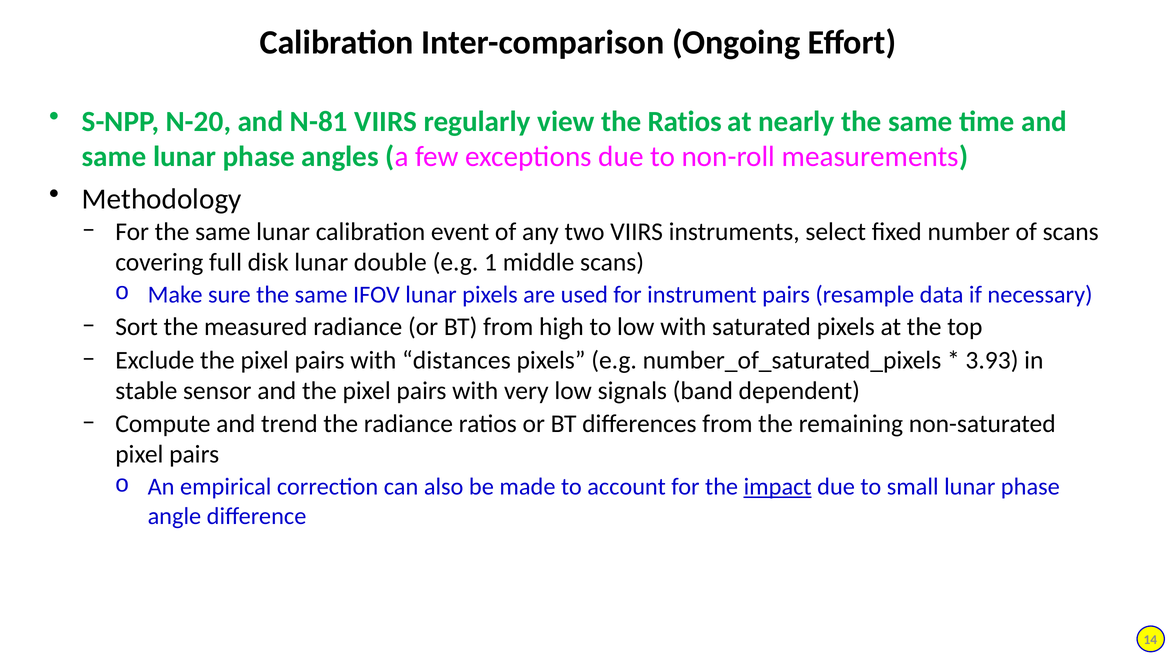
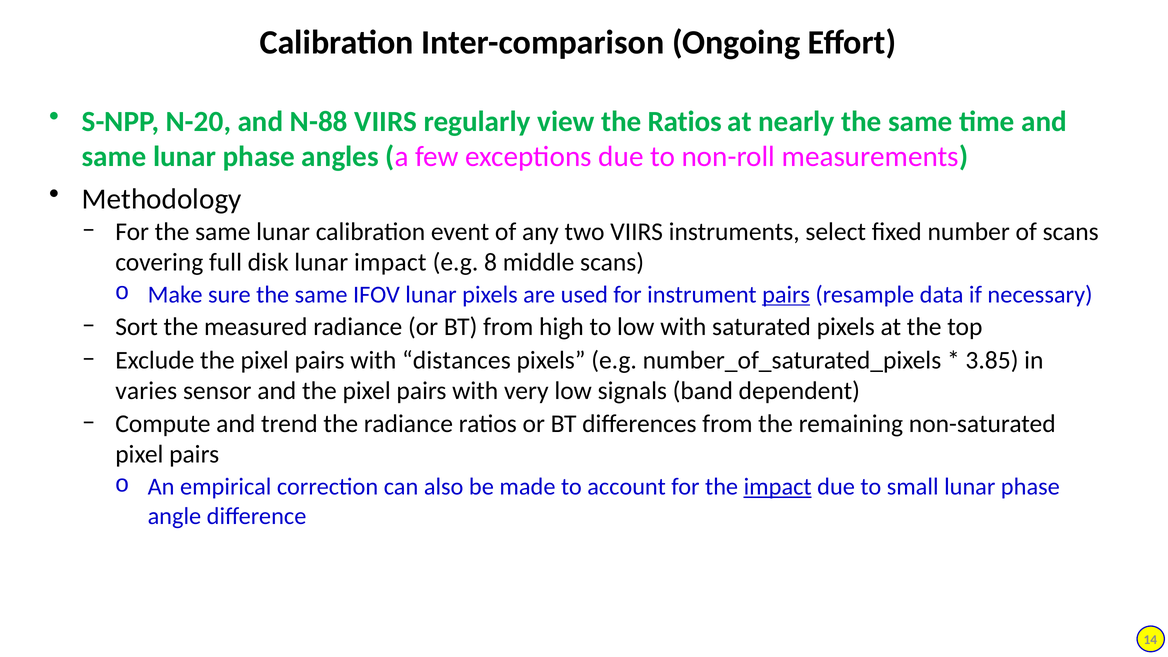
N-81: N-81 -> N-88 (319, 122)
lunar double: double -> impact (390, 262)
1: 1 -> 8 (490, 262)
pairs underline: none -> present (786, 295)
3.93: 3.93 -> 3.85 (992, 360)
stable: stable -> varies (146, 391)
